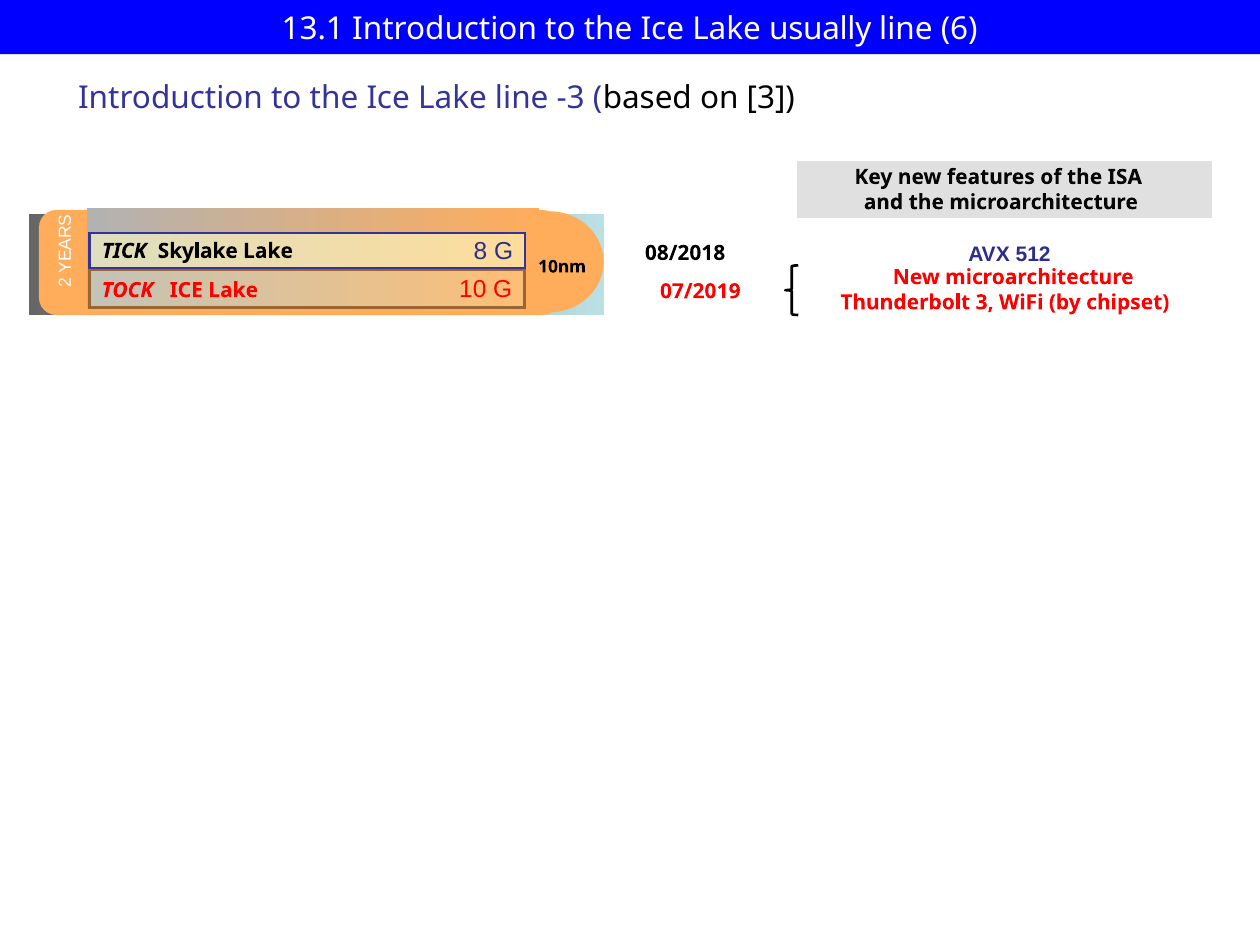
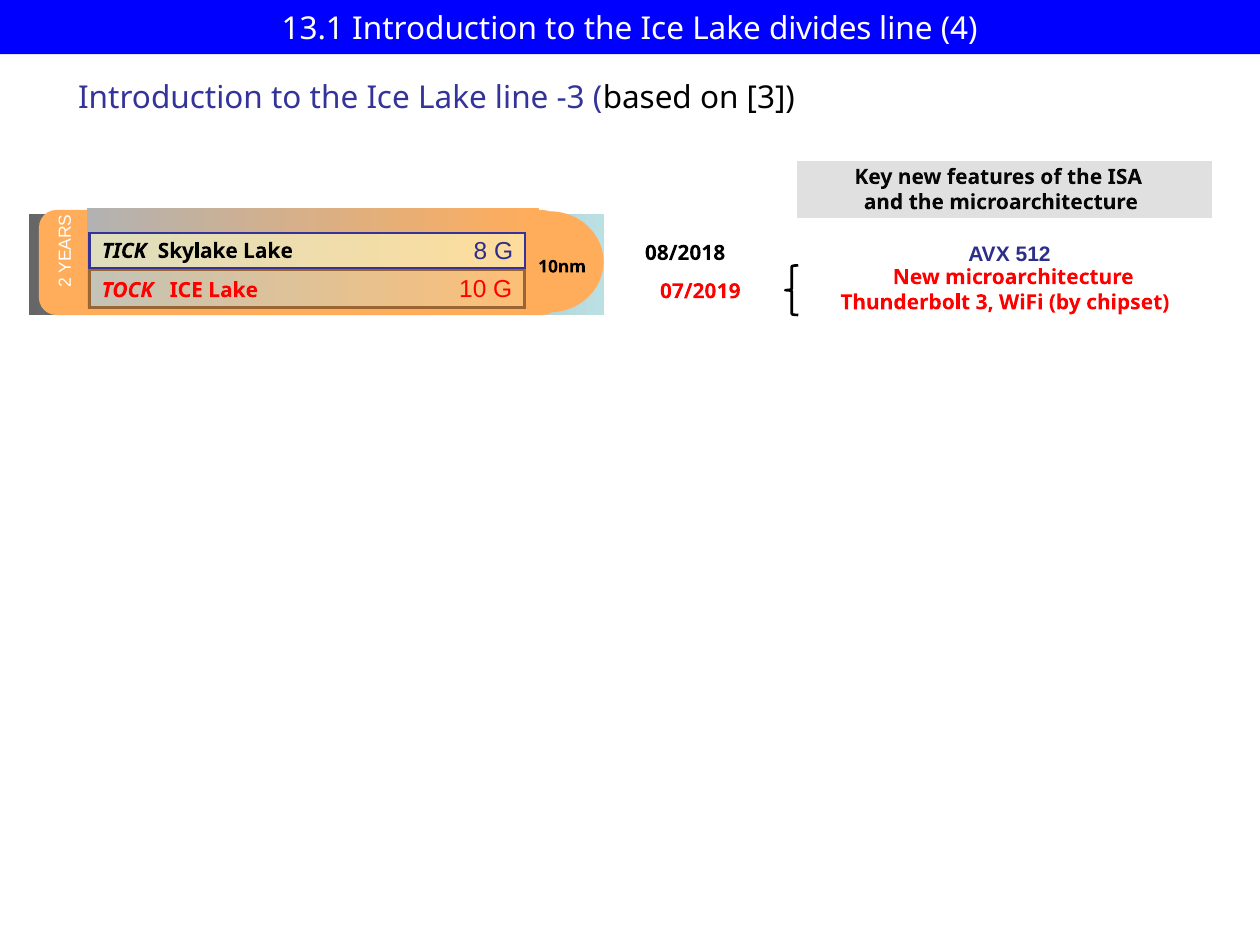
usually: usually -> divides (820, 29)
6: 6 -> 4 (959, 29)
